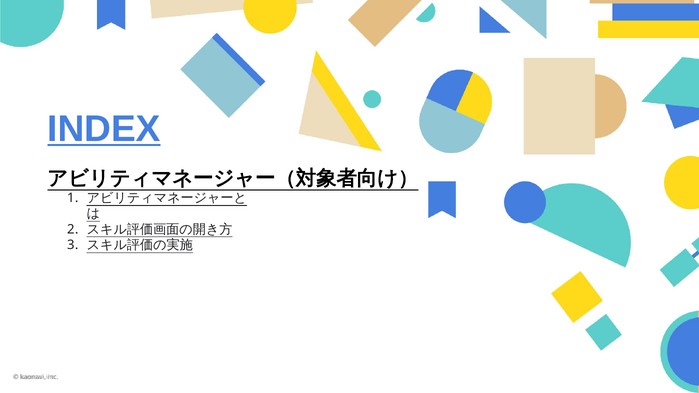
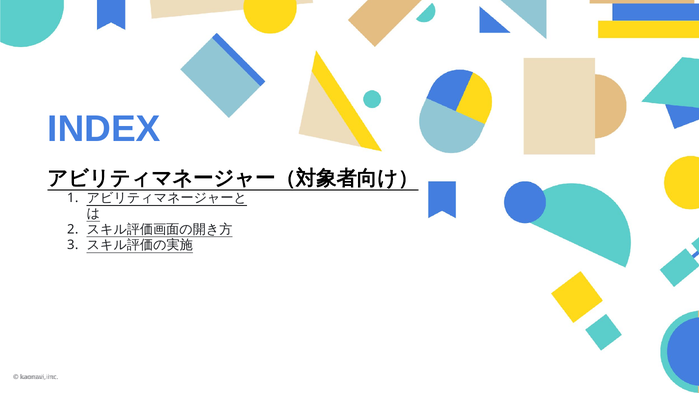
INDEX underline: present -> none (104, 129)
